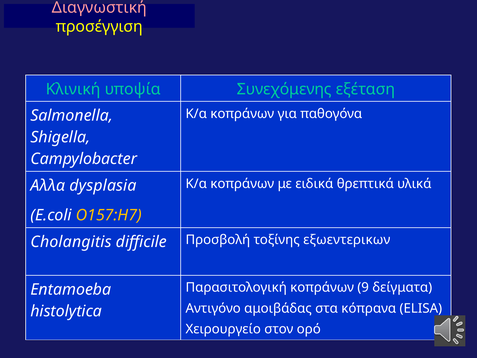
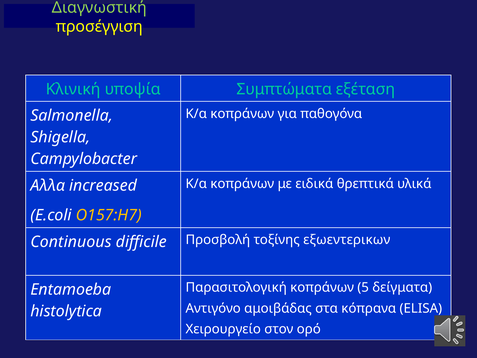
Διαγνωστική colour: pink -> light green (99, 7)
Συνεχόμενης: Συνεχόμενης -> Συμπτώματα (284, 89)
dysplasia: dysplasia -> increased (103, 185)
Cholangitis: Cholangitis -> Continuous (71, 242)
9: 9 -> 5 (363, 287)
